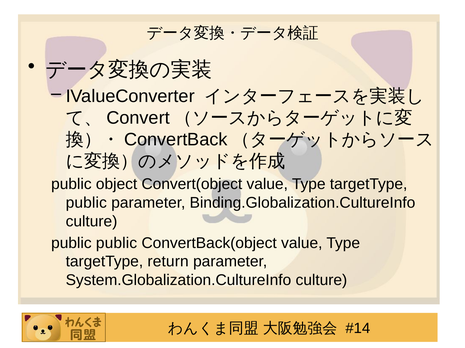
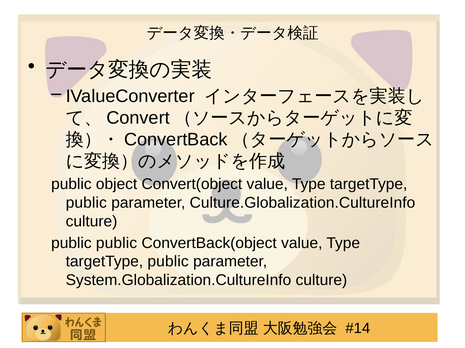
Binding.Globalization.CultureInfo: Binding.Globalization.CultureInfo -> Culture.Globalization.CultureInfo (302, 203)
return: return -> public (168, 262)
